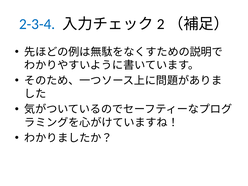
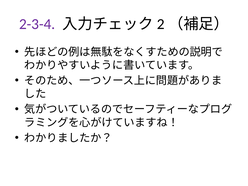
2-3-4 colour: blue -> purple (37, 24)
